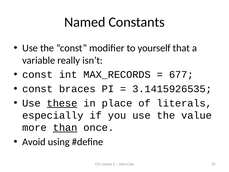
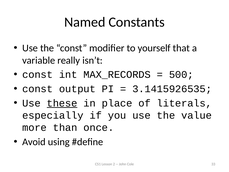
677: 677 -> 500 (181, 75)
braces: braces -> output (77, 89)
than underline: present -> none (65, 127)
